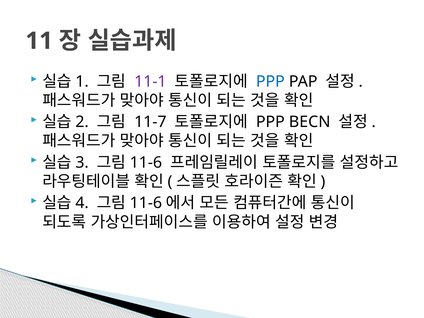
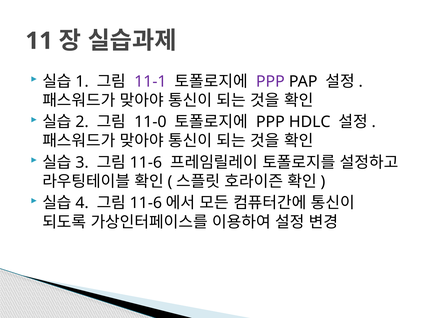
PPP colour: blue -> purple (270, 81)
11-7: 11-7 -> 11-0 (150, 122)
BECN: BECN -> HDLC (310, 122)
